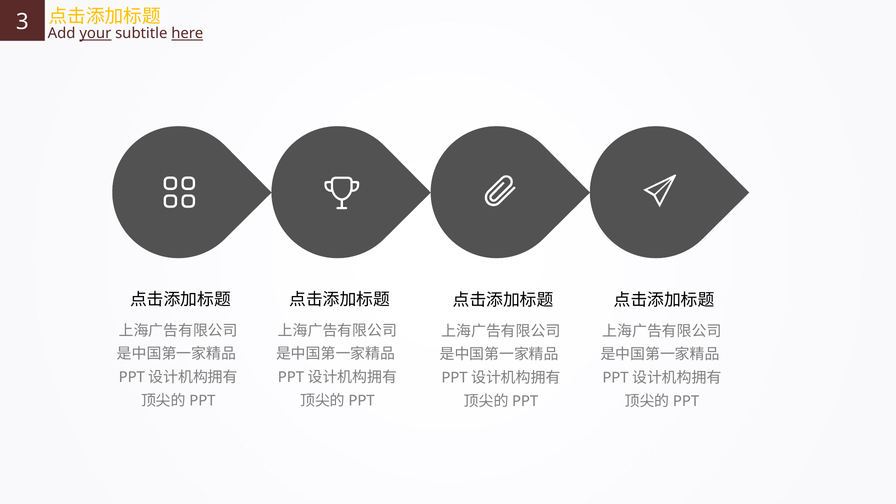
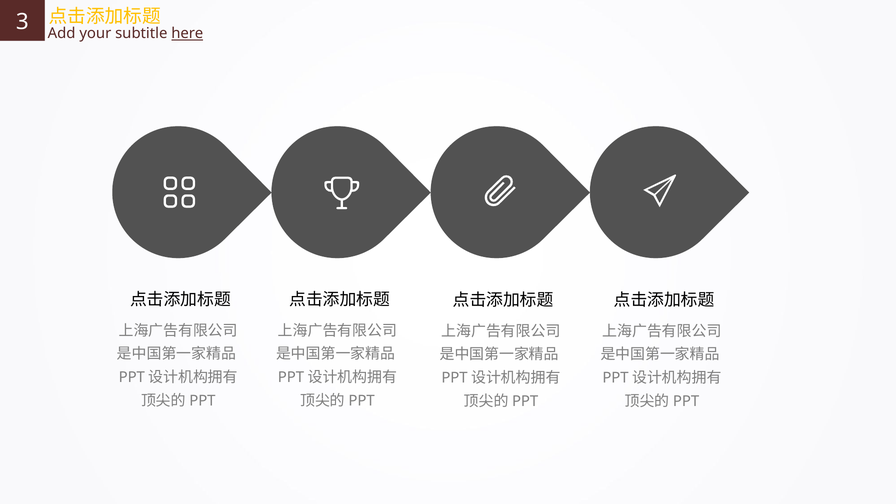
your underline: present -> none (95, 34)
